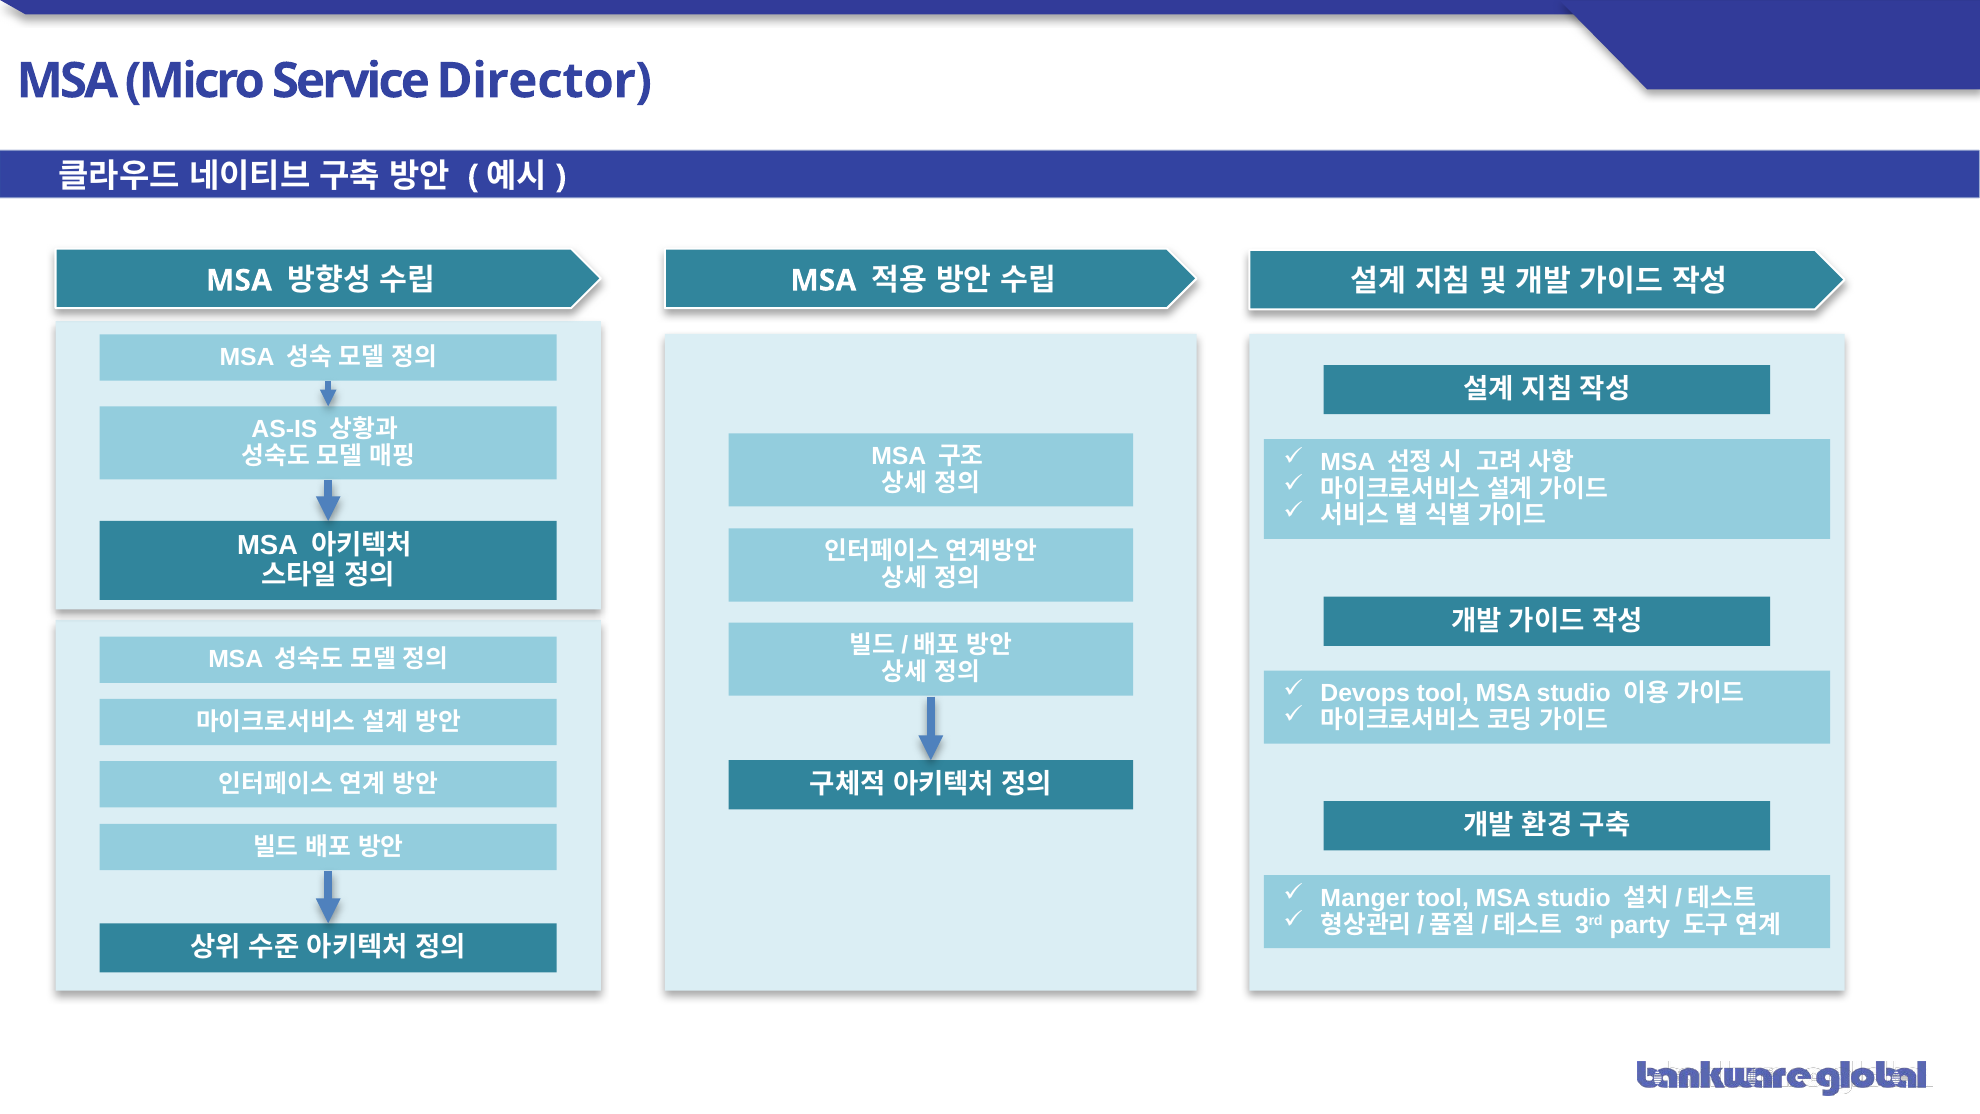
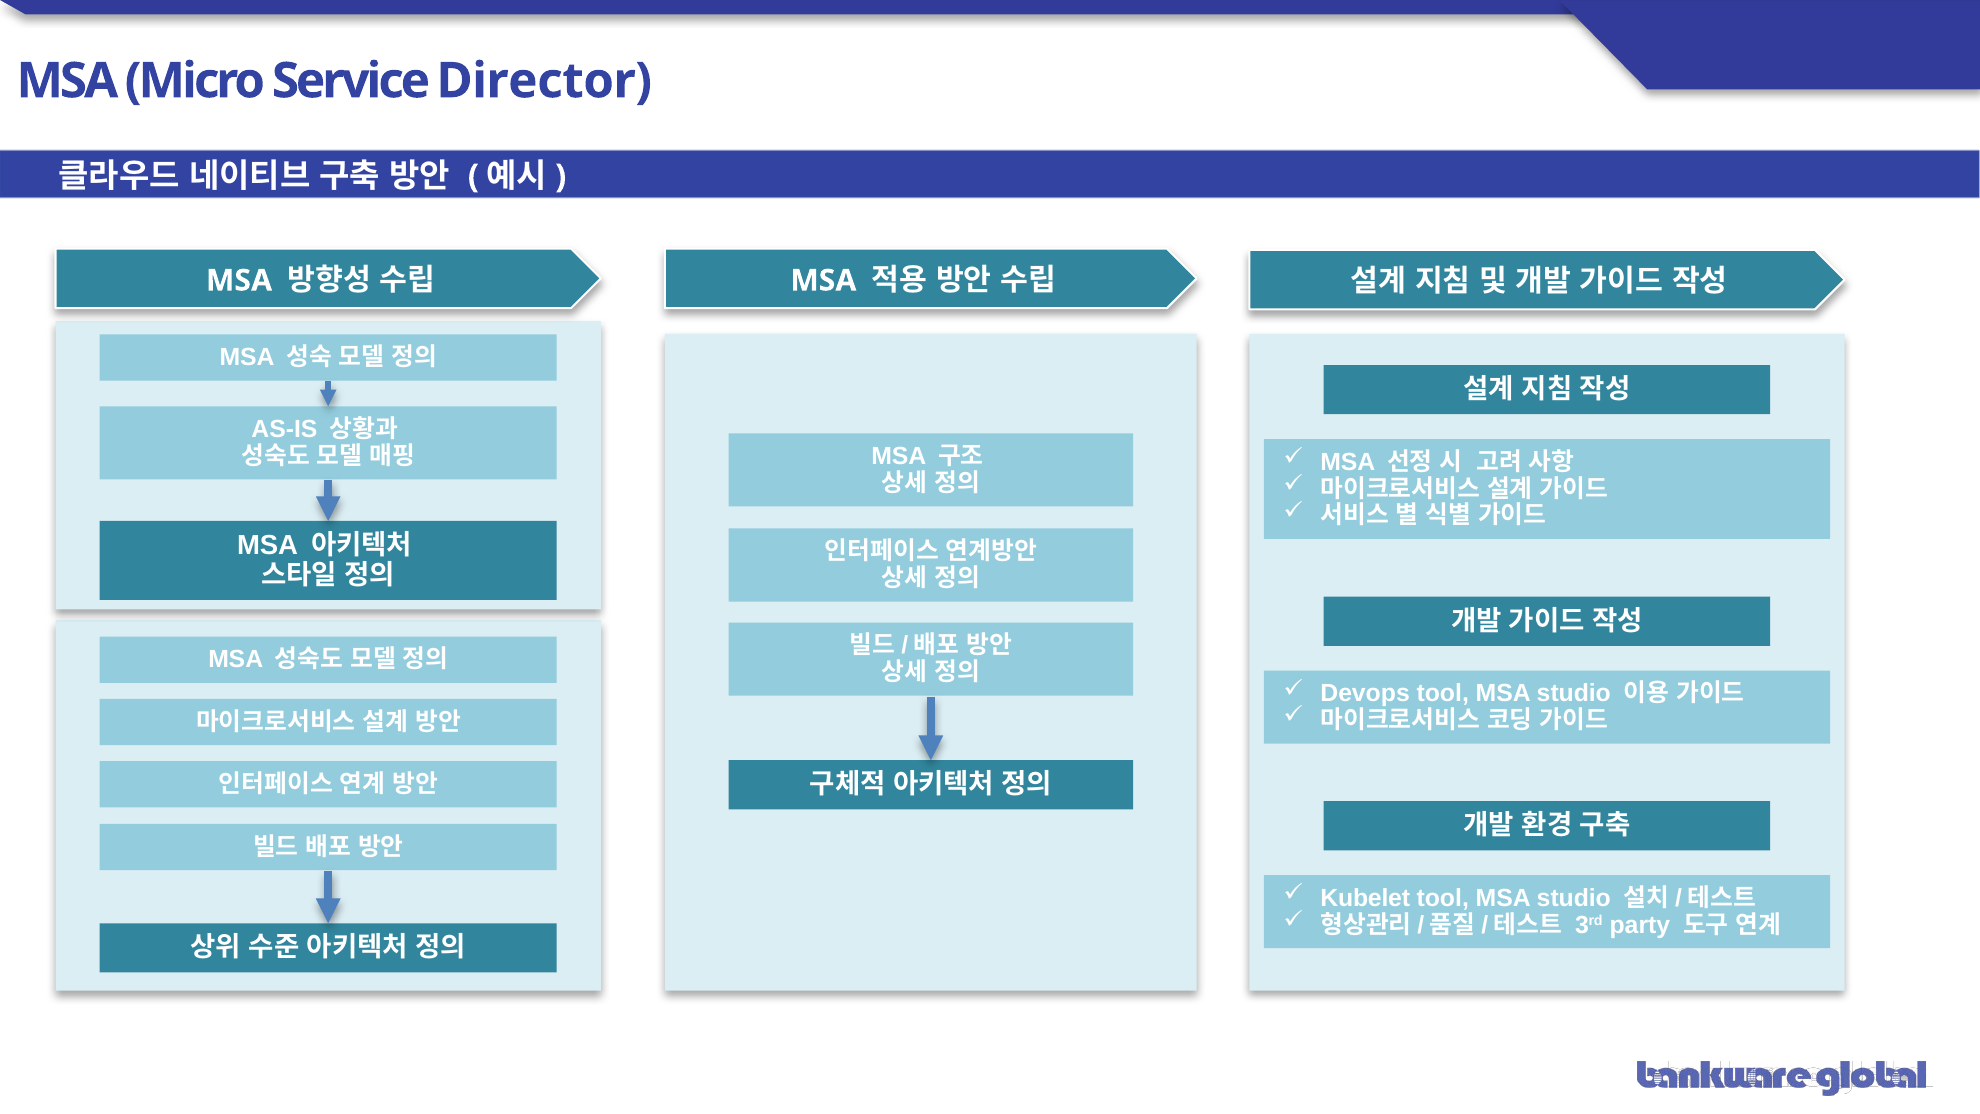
Manger: Manger -> Kubelet (1365, 898)
